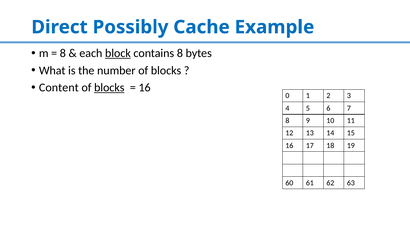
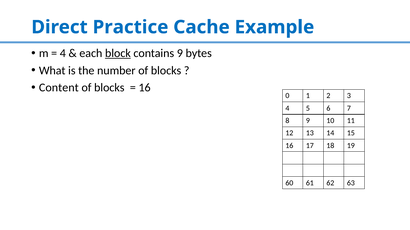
Possibly: Possibly -> Practice (131, 27)
8: 8 -> 4 (63, 53)
contains 8: 8 -> 9 (180, 53)
blocks underline: present -> none (109, 88)
